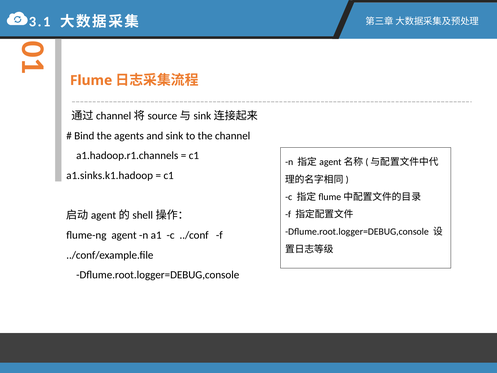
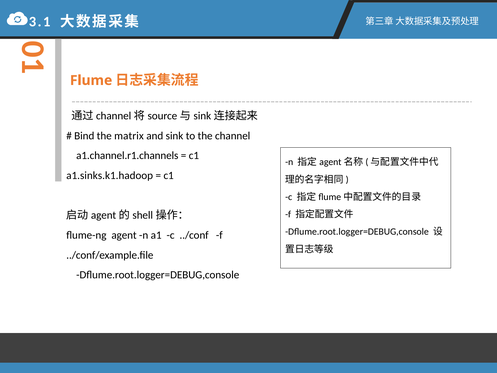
agents: agents -> matrix (129, 136)
a1.hadoop.r1.channels: a1.hadoop.r1.channels -> a1.channel.r1.channels (127, 156)
